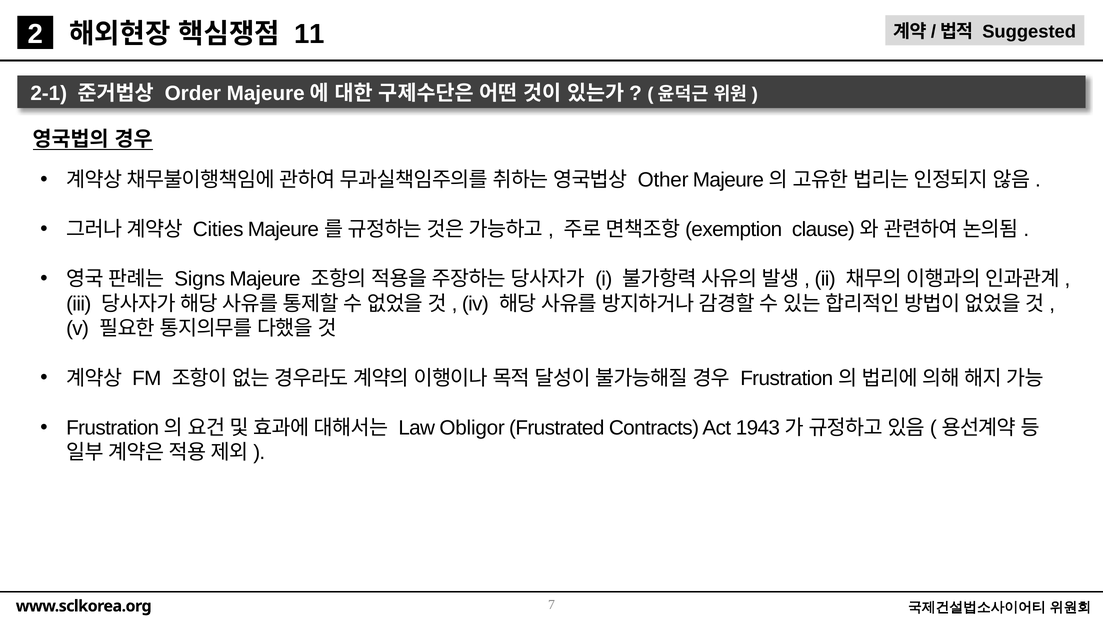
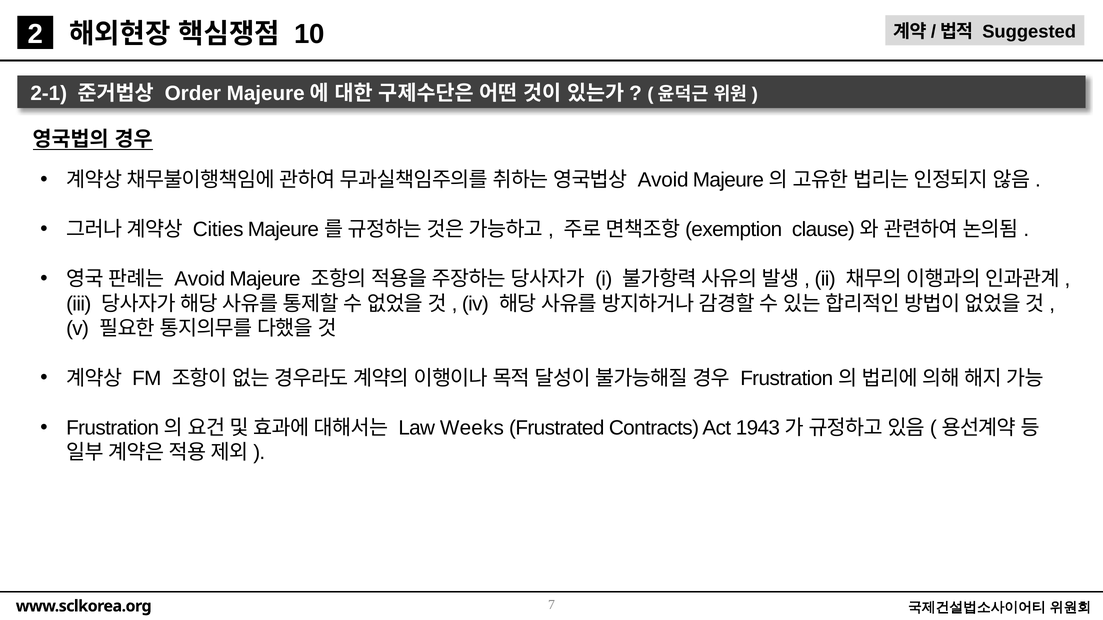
11: 11 -> 10 (309, 34)
Other: Other -> Avoid (663, 180)
Signs: Signs -> Avoid (200, 279)
Obligor: Obligor -> Weeks (472, 428)
